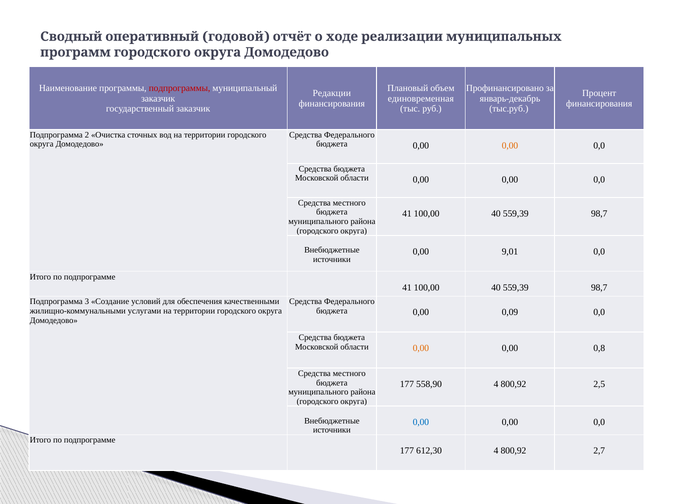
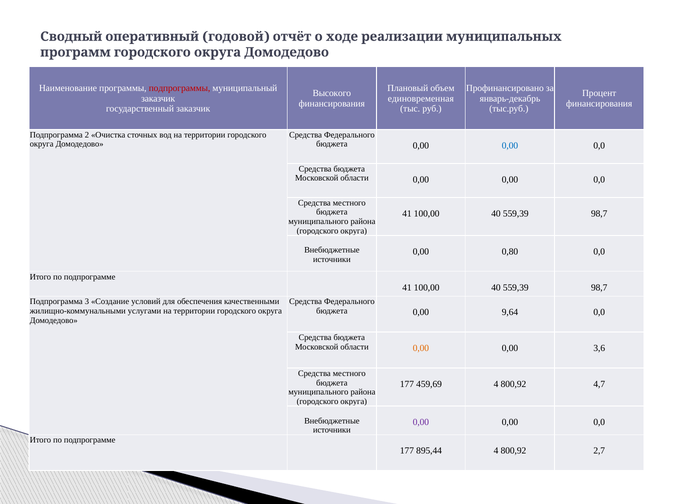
Редакции: Редакции -> Высокого (332, 93)
0,00 colour: orange -> blue (510, 146)
9,01: 9,01 -> 0,80 (510, 252)
0,09: 0,09 -> 9,64 (510, 313)
0,8: 0,8 -> 3,6 (599, 349)
558,90: 558,90 -> 459,69 (429, 385)
2,5: 2,5 -> 4,7 (599, 385)
0,00 colour: blue -> purple (421, 423)
612,30: 612,30 -> 895,44 (429, 452)
